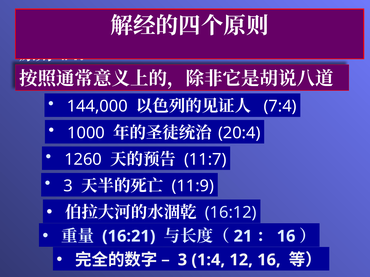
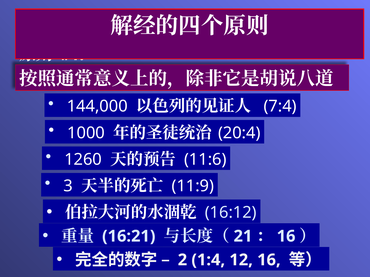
11:7: 11:7 -> 11:6 (205, 160)
3: 3 -> 2 (182, 260)
